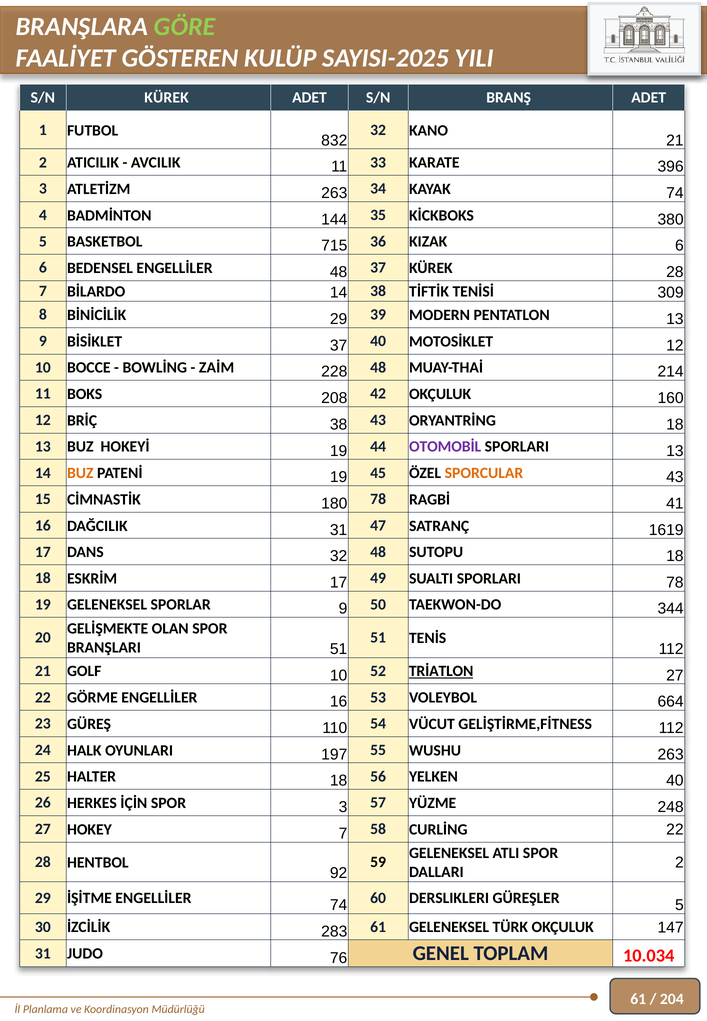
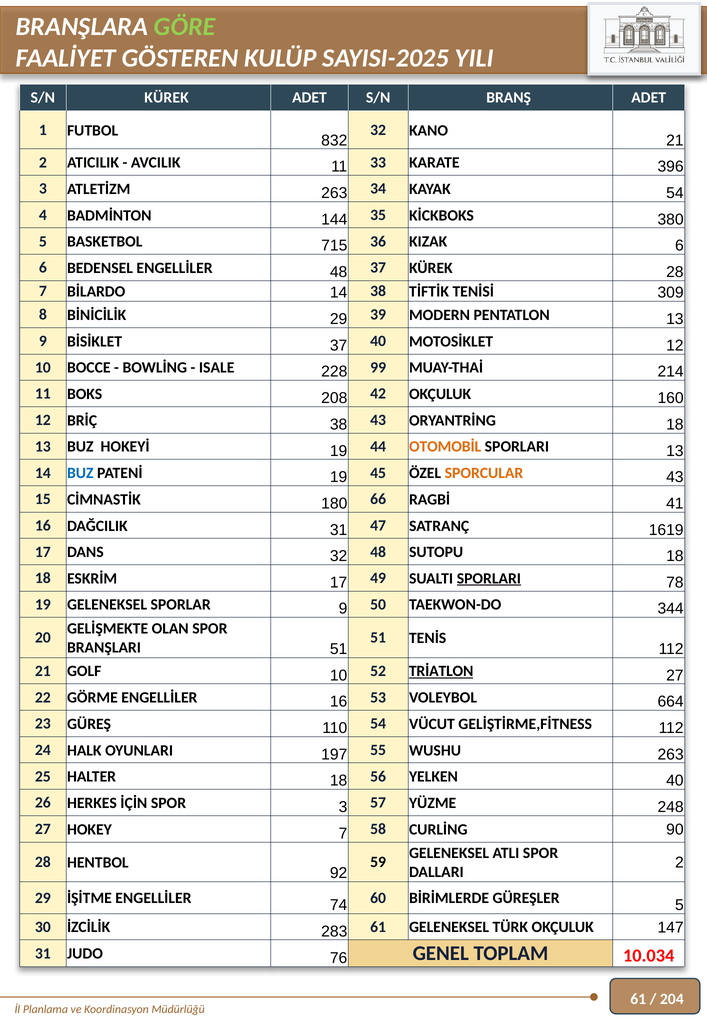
KAYAK 74: 74 -> 54 (675, 193)
ZAİM: ZAİM -> ISALE (217, 368)
228 48: 48 -> 99 (378, 368)
OTOMOBİL colour: purple -> orange (445, 447)
BUZ colour: orange -> blue (80, 473)
180 78: 78 -> 66 (378, 499)
SPORLARI underline: none -> present (489, 579)
CURLİNG 22: 22 -> 90 (675, 830)
DERSLIKLERI: DERSLIKLERI -> BİRİMLERDE (449, 898)
